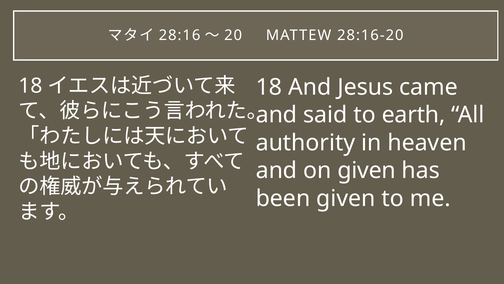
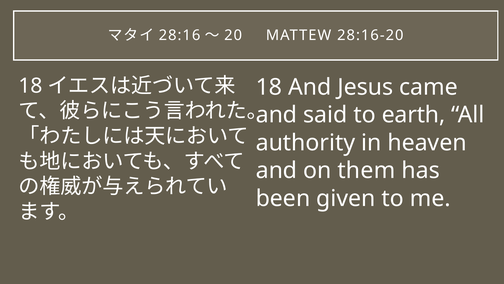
on given: given -> them (366, 170)
